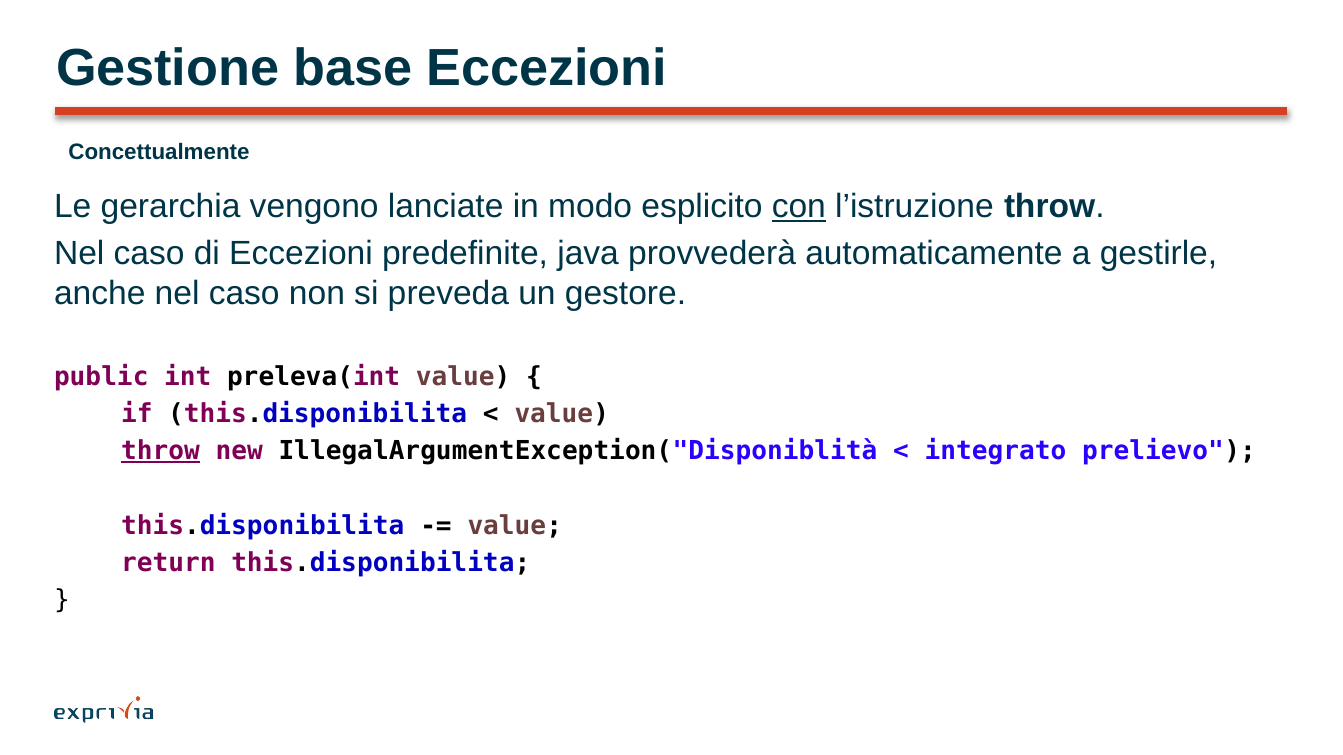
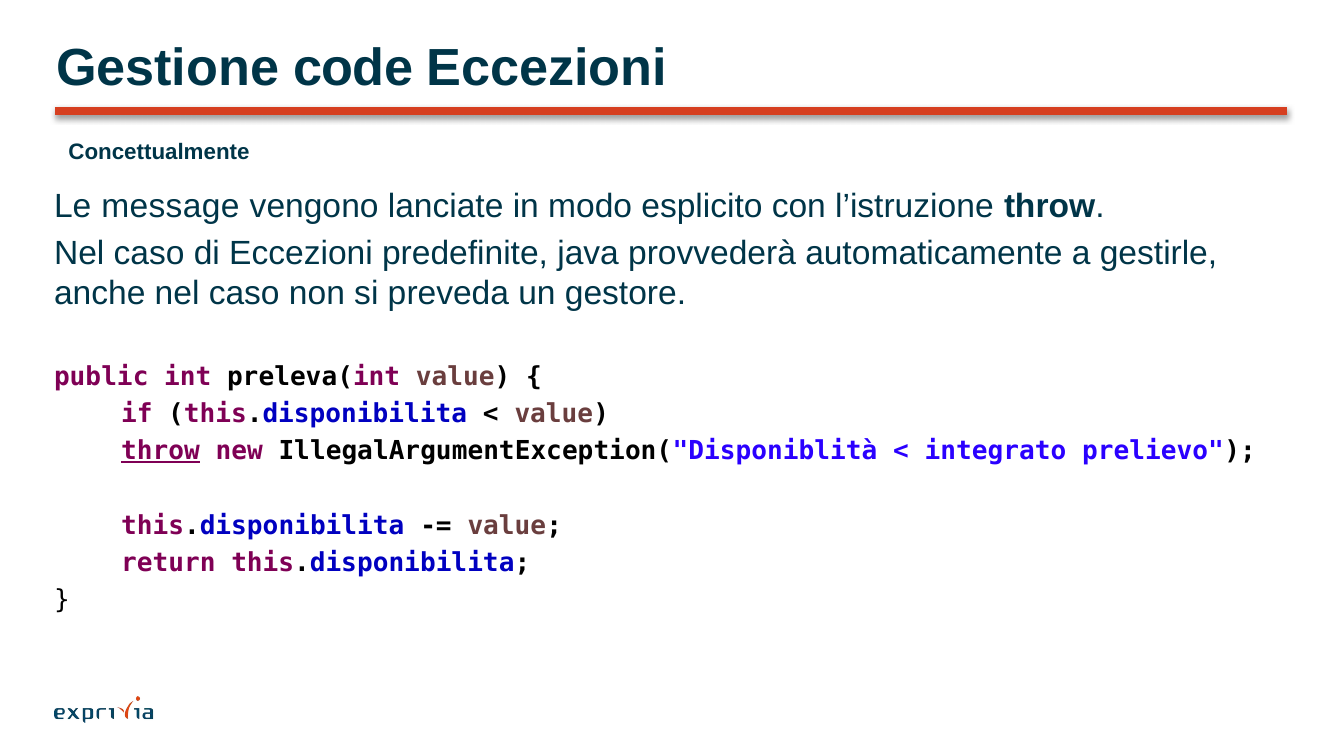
base: base -> code (353, 68)
gerarchia: gerarchia -> message (170, 206)
con underline: present -> none (799, 206)
